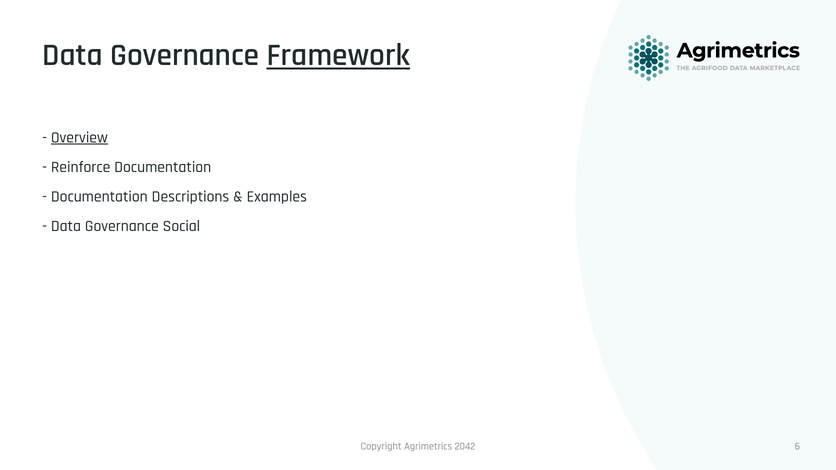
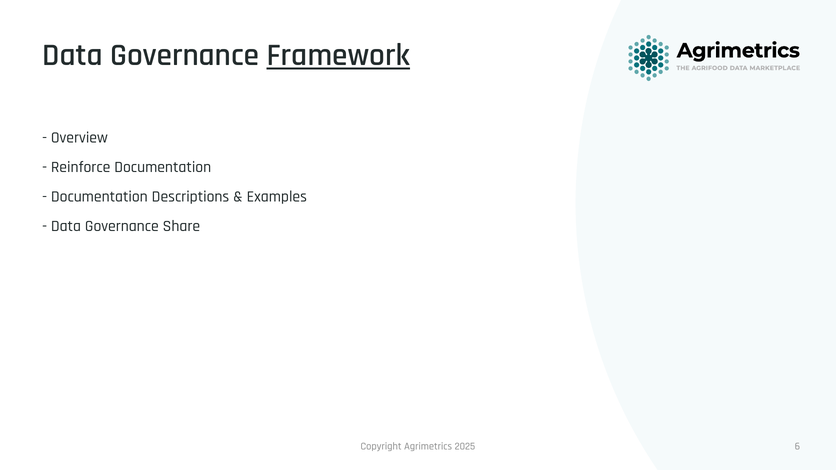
Overview underline: present -> none (79, 138)
Social: Social -> Share (181, 226)
2042: 2042 -> 2025 (465, 447)
